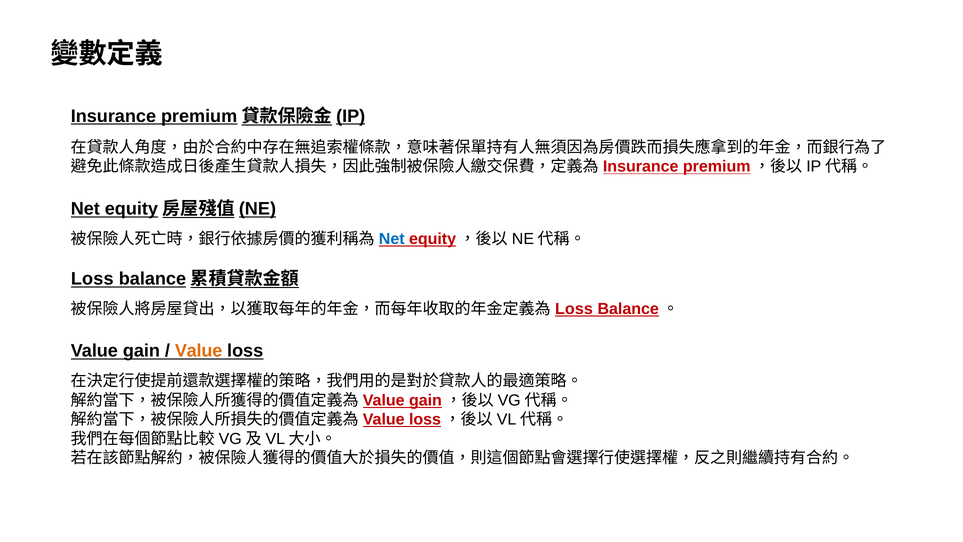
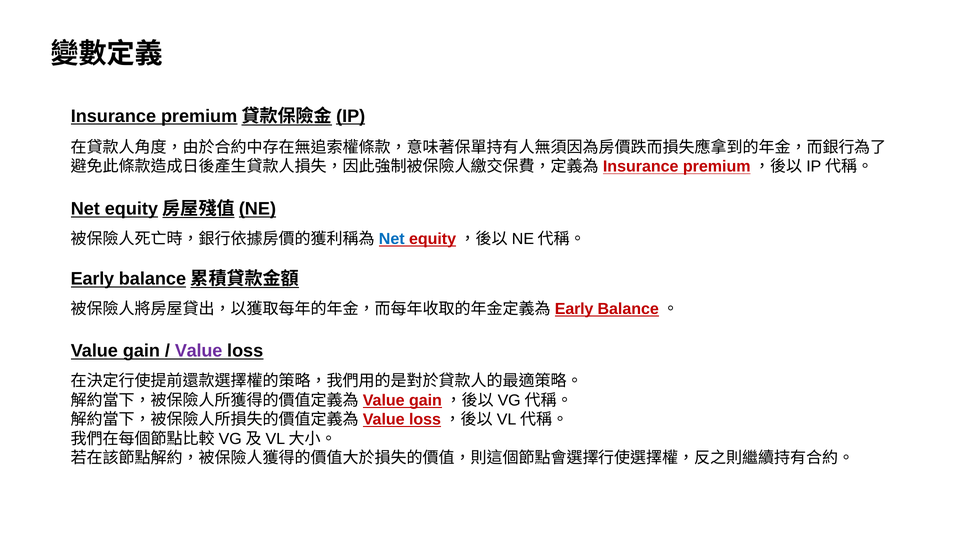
Loss: Loss -> Early (92, 279)
Loss: Loss -> Early (574, 309)
Value colour: orange -> purple (199, 351)
